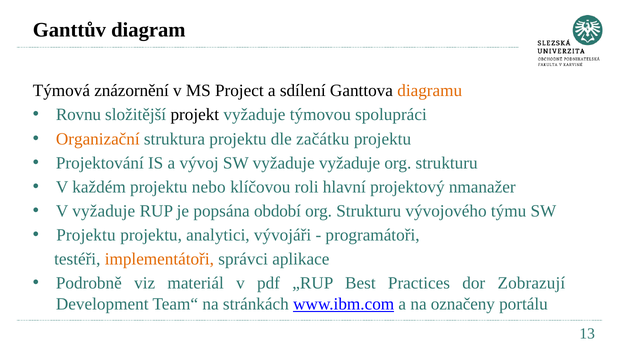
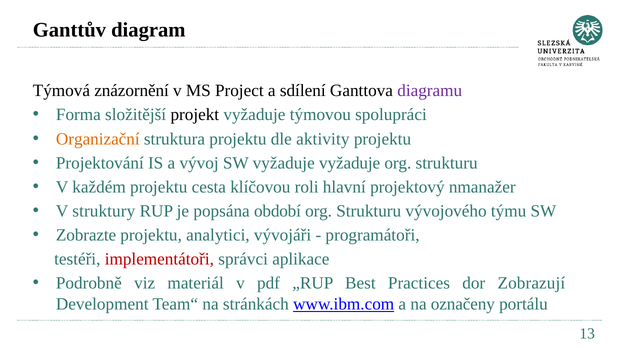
diagramu colour: orange -> purple (430, 91)
Rovnu: Rovnu -> Forma (78, 115)
začátku: začátku -> aktivity (323, 139)
nebo: nebo -> cesta (209, 187)
V vyžaduje: vyžaduje -> struktury (104, 211)
Projektu: Projektu -> Zobrazte (86, 235)
implementátoři colour: orange -> red (159, 259)
